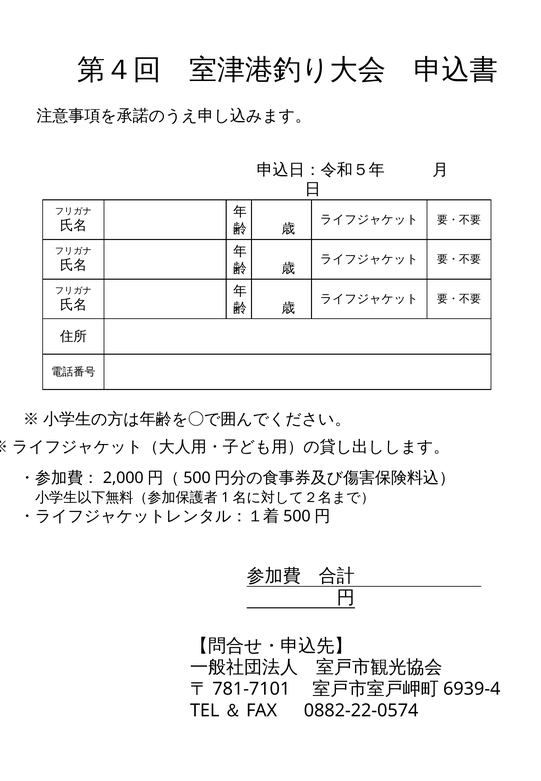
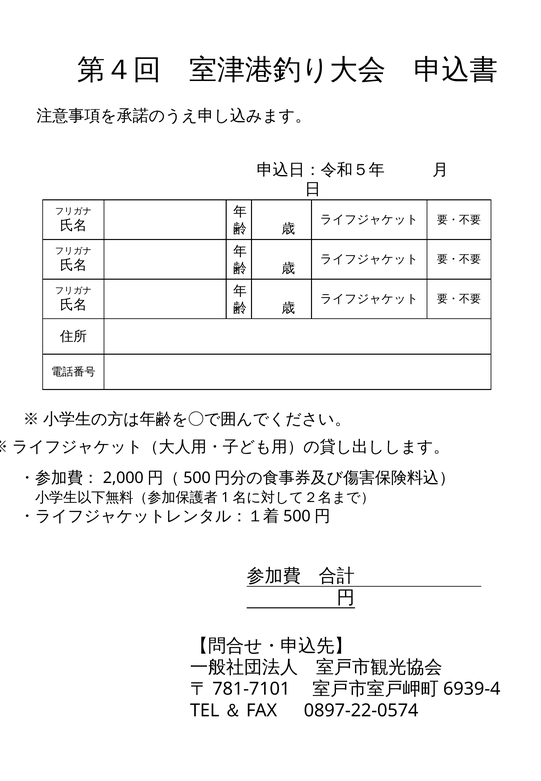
0882-22-0574: 0882-22-0574 -> 0897-22-0574 (361, 711)
